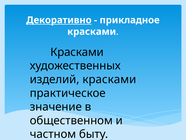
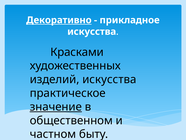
красками: красками -> искусства (92, 32)
изделий красками: красками -> искусства (109, 79)
значение underline: none -> present (56, 106)
